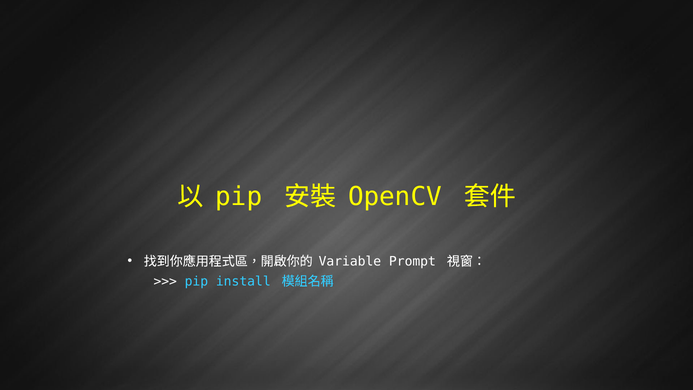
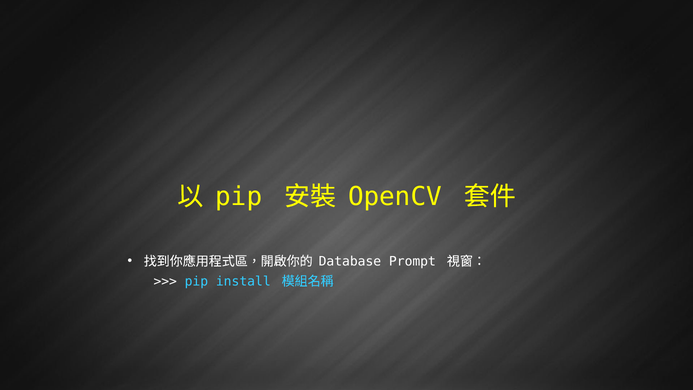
Variable: Variable -> Database (350, 261)
